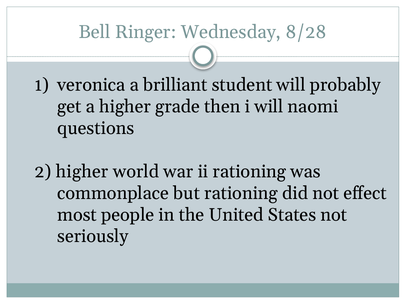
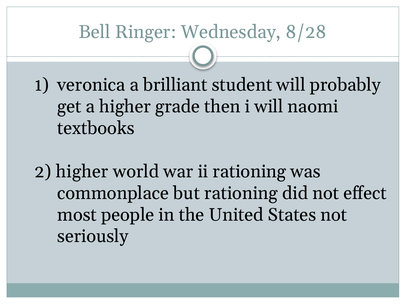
questions: questions -> textbooks (96, 128)
